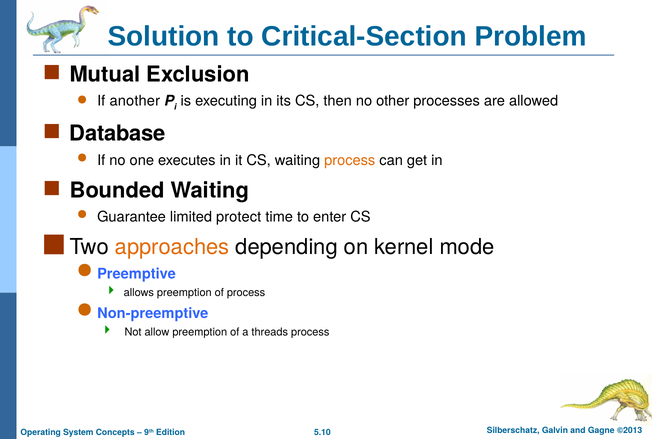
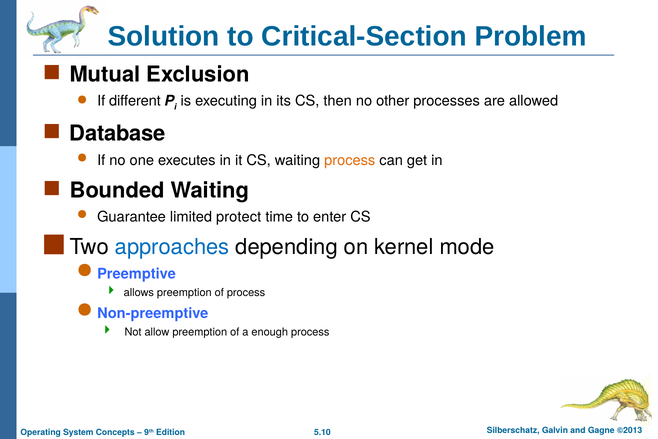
another: another -> different (135, 101)
approaches colour: orange -> blue (172, 247)
threads: threads -> enough (270, 332)
